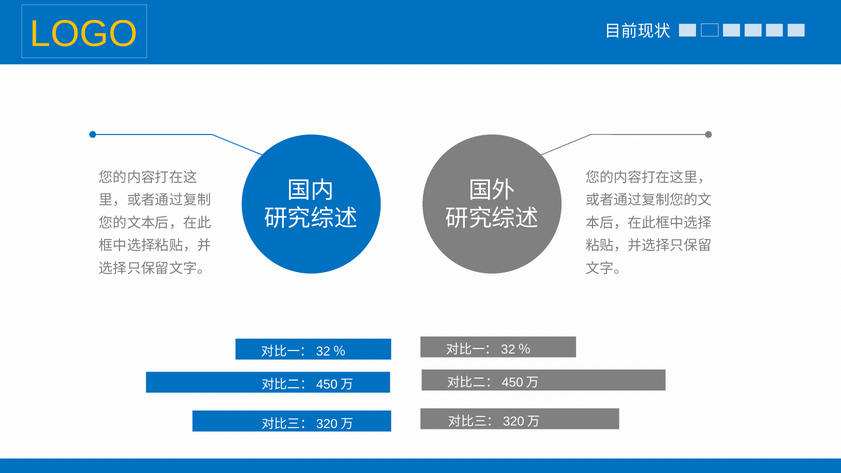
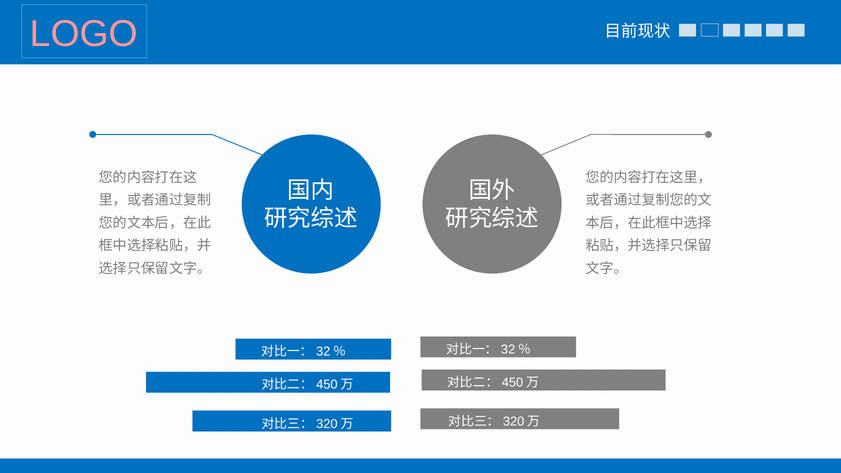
LOGO colour: yellow -> pink (84, 34)
